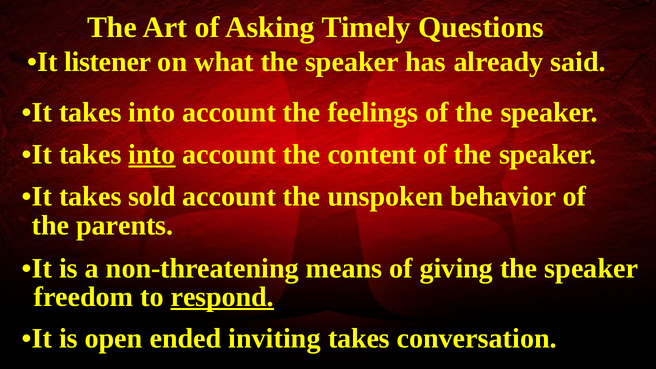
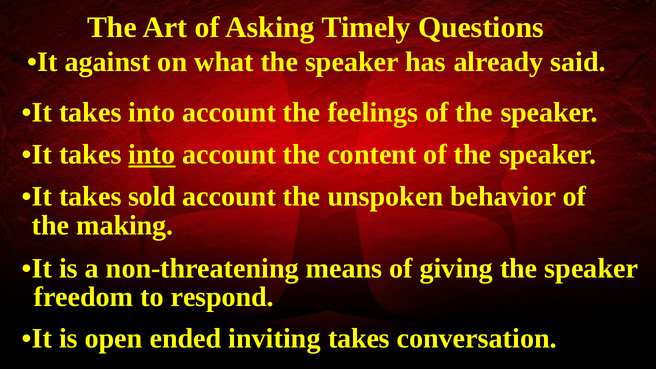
listener: listener -> against (108, 62)
parents: parents -> making (125, 225)
respond underline: present -> none (222, 297)
